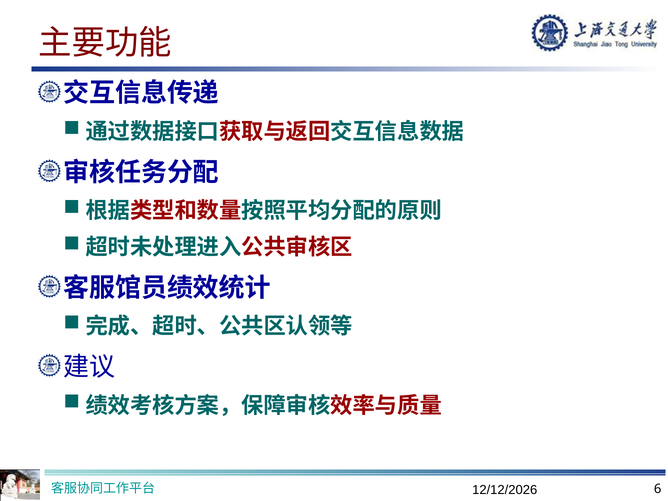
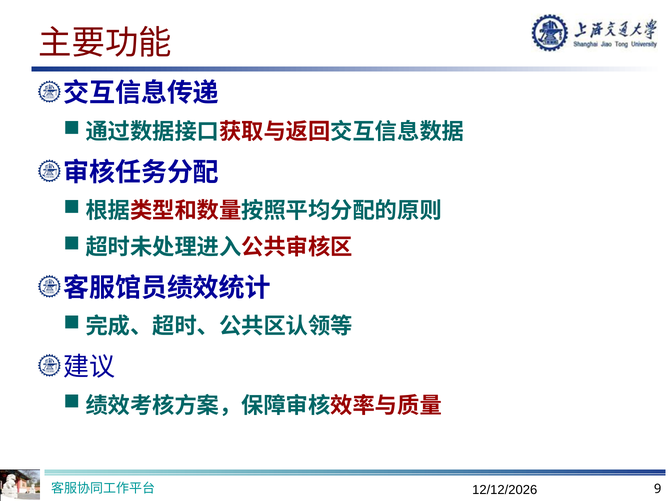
6: 6 -> 9 (658, 489)
